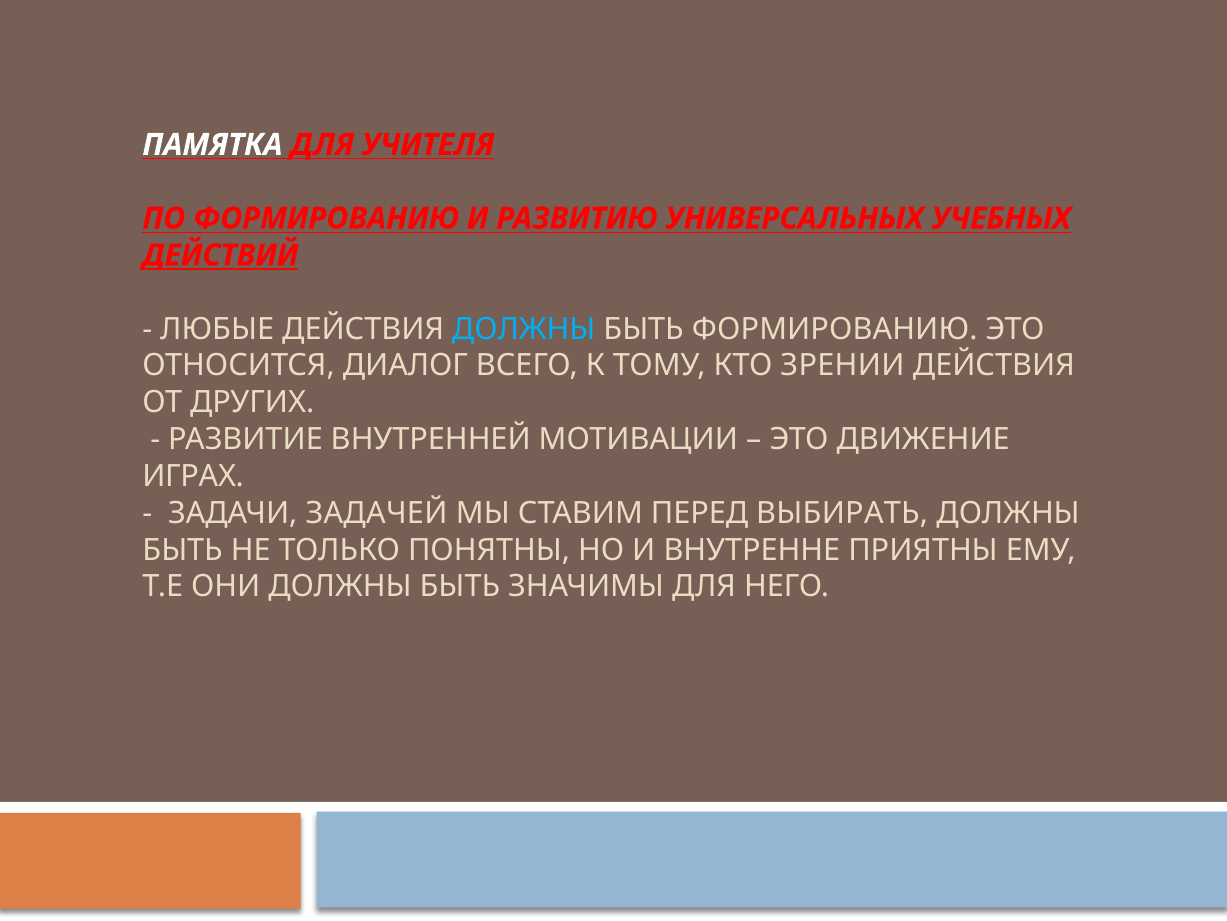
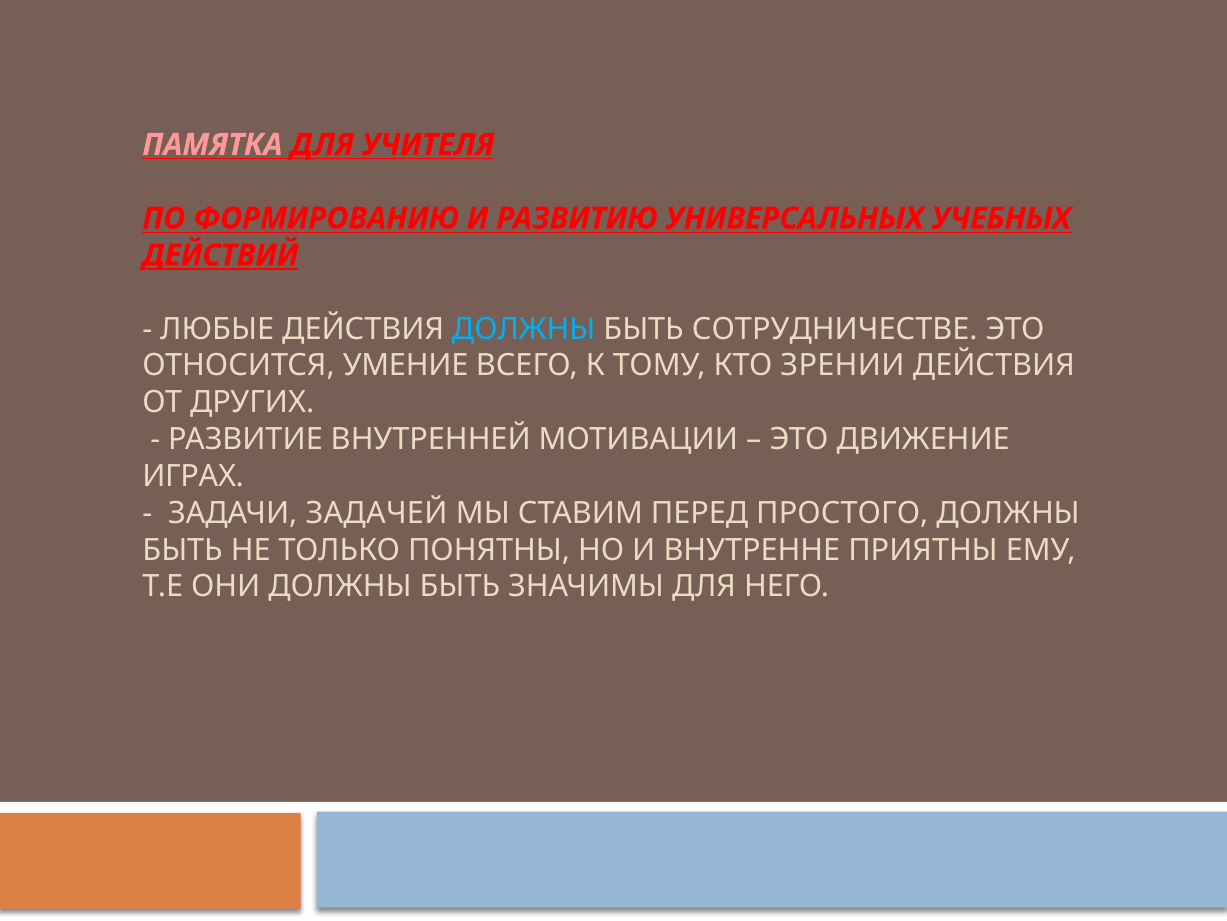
ПАМЯТКА colour: white -> pink (212, 145)
БЫТЬ ФОРМИРОВАНИЮ: ФОРМИРОВАНИЮ -> СОТРУДНИЧЕСТВЕ (835, 329)
ДИАЛОГ: ДИАЛОГ -> УМЕНИЕ (406, 366)
ВЫБИРАТЬ: ВЫБИРАТЬ -> ПРОСТОГО (842, 513)
